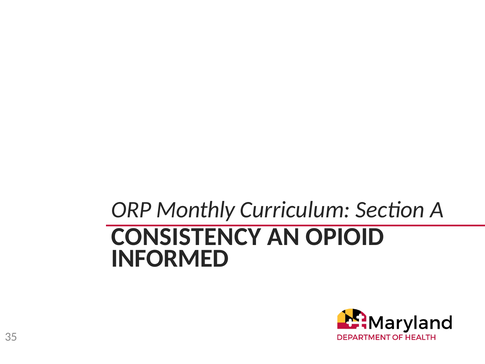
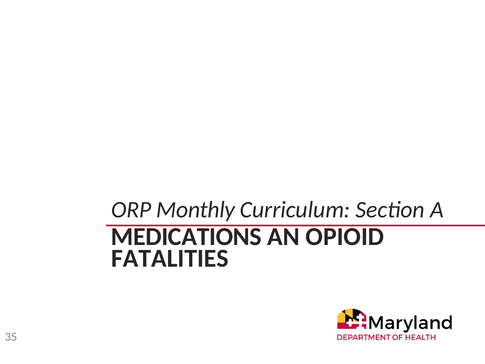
CONSISTENCY: CONSISTENCY -> MEDICATIONS (186, 237)
INFORMED: INFORMED -> FATALITIES (170, 258)
